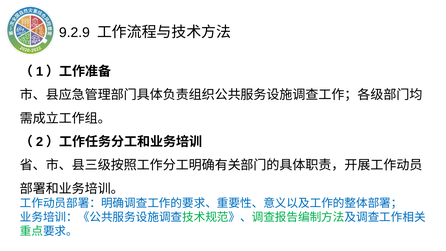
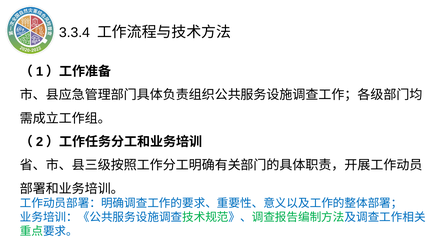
9.2.9: 9.2.9 -> 3.3.4 (74, 32)
